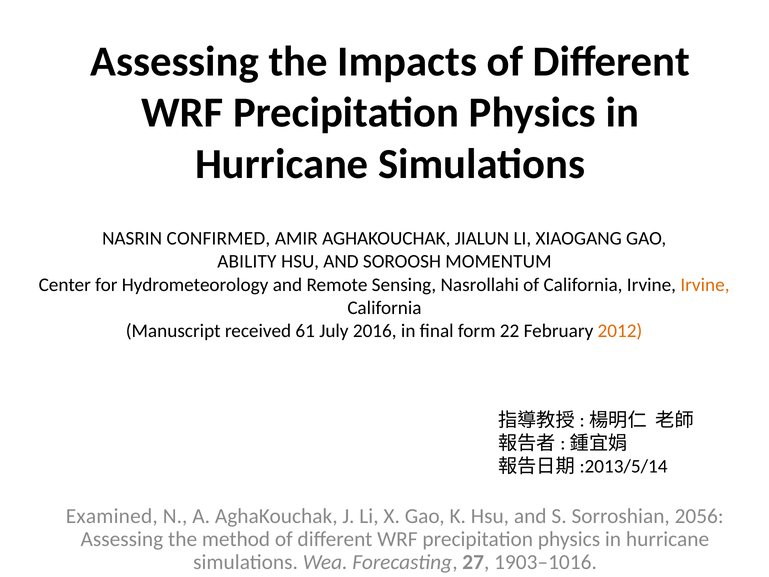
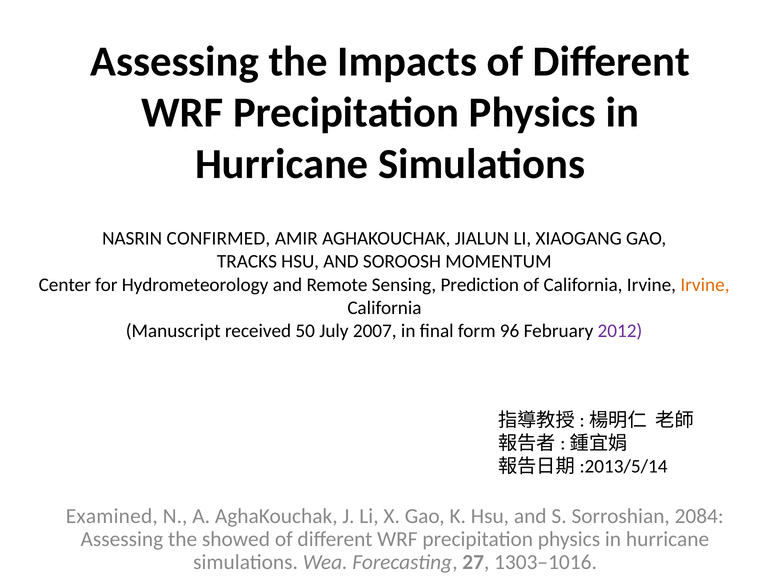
ABILITY: ABILITY -> TRACKS (247, 261)
Nasrollahi: Nasrollahi -> Prediction (480, 285)
61: 61 -> 50 (305, 331)
2016: 2016 -> 2007 (375, 331)
22: 22 -> 96 (510, 331)
2012 colour: orange -> purple (620, 331)
2056: 2056 -> 2084 (699, 516)
method: method -> showed (236, 539)
1903–1016: 1903–1016 -> 1303–1016 (546, 562)
